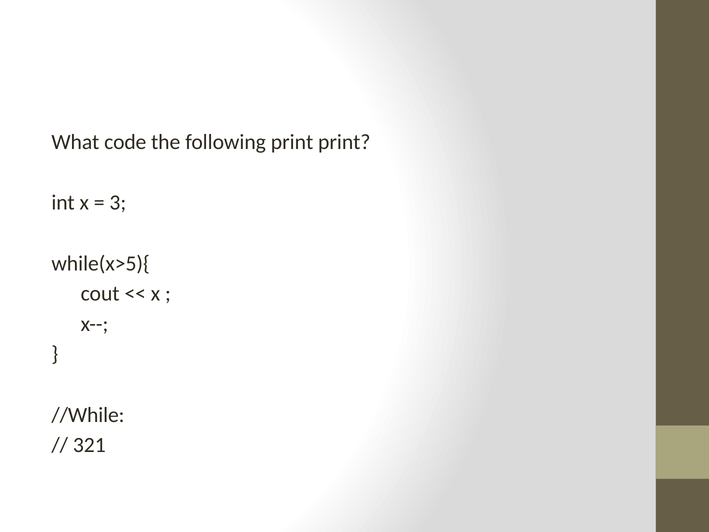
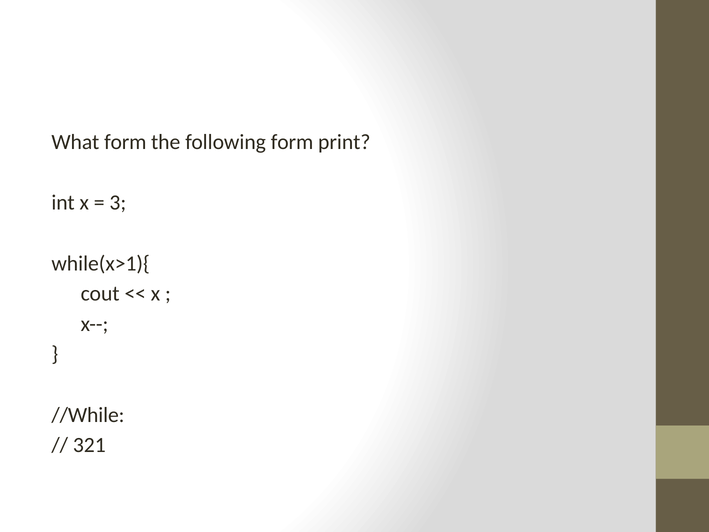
What code: code -> form (125, 142)
following print: print -> form (292, 142)
while(x>5){: while(x>5){ -> while(x>1){ (101, 263)
